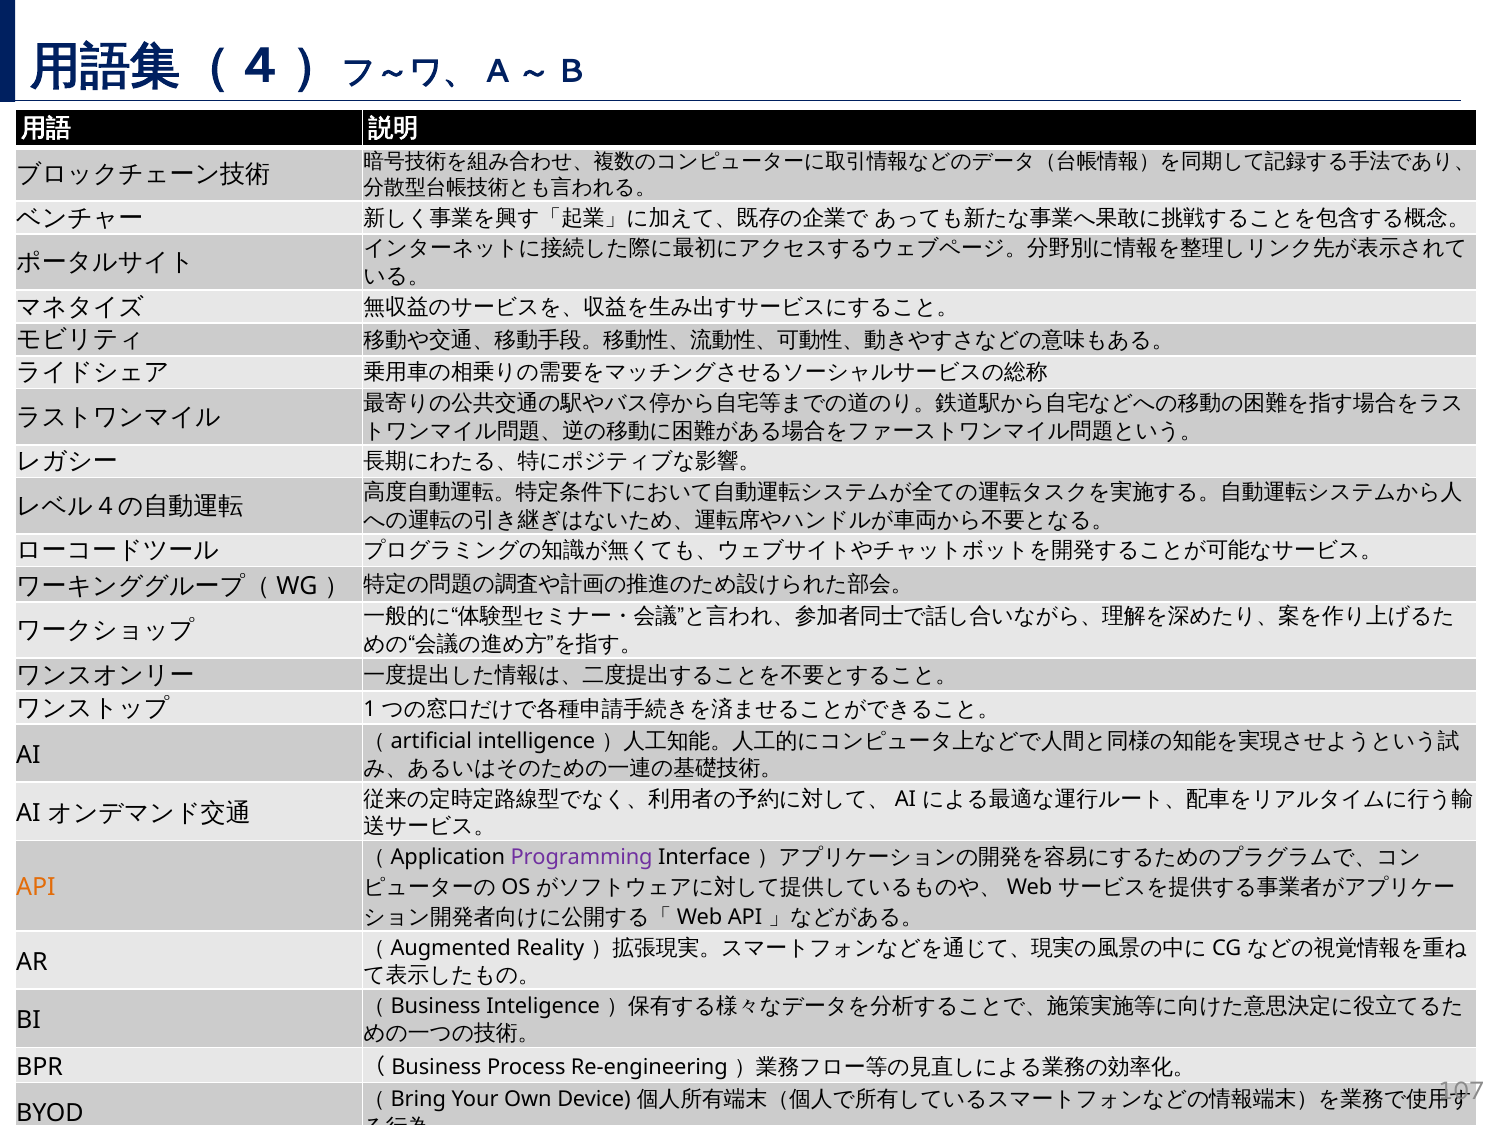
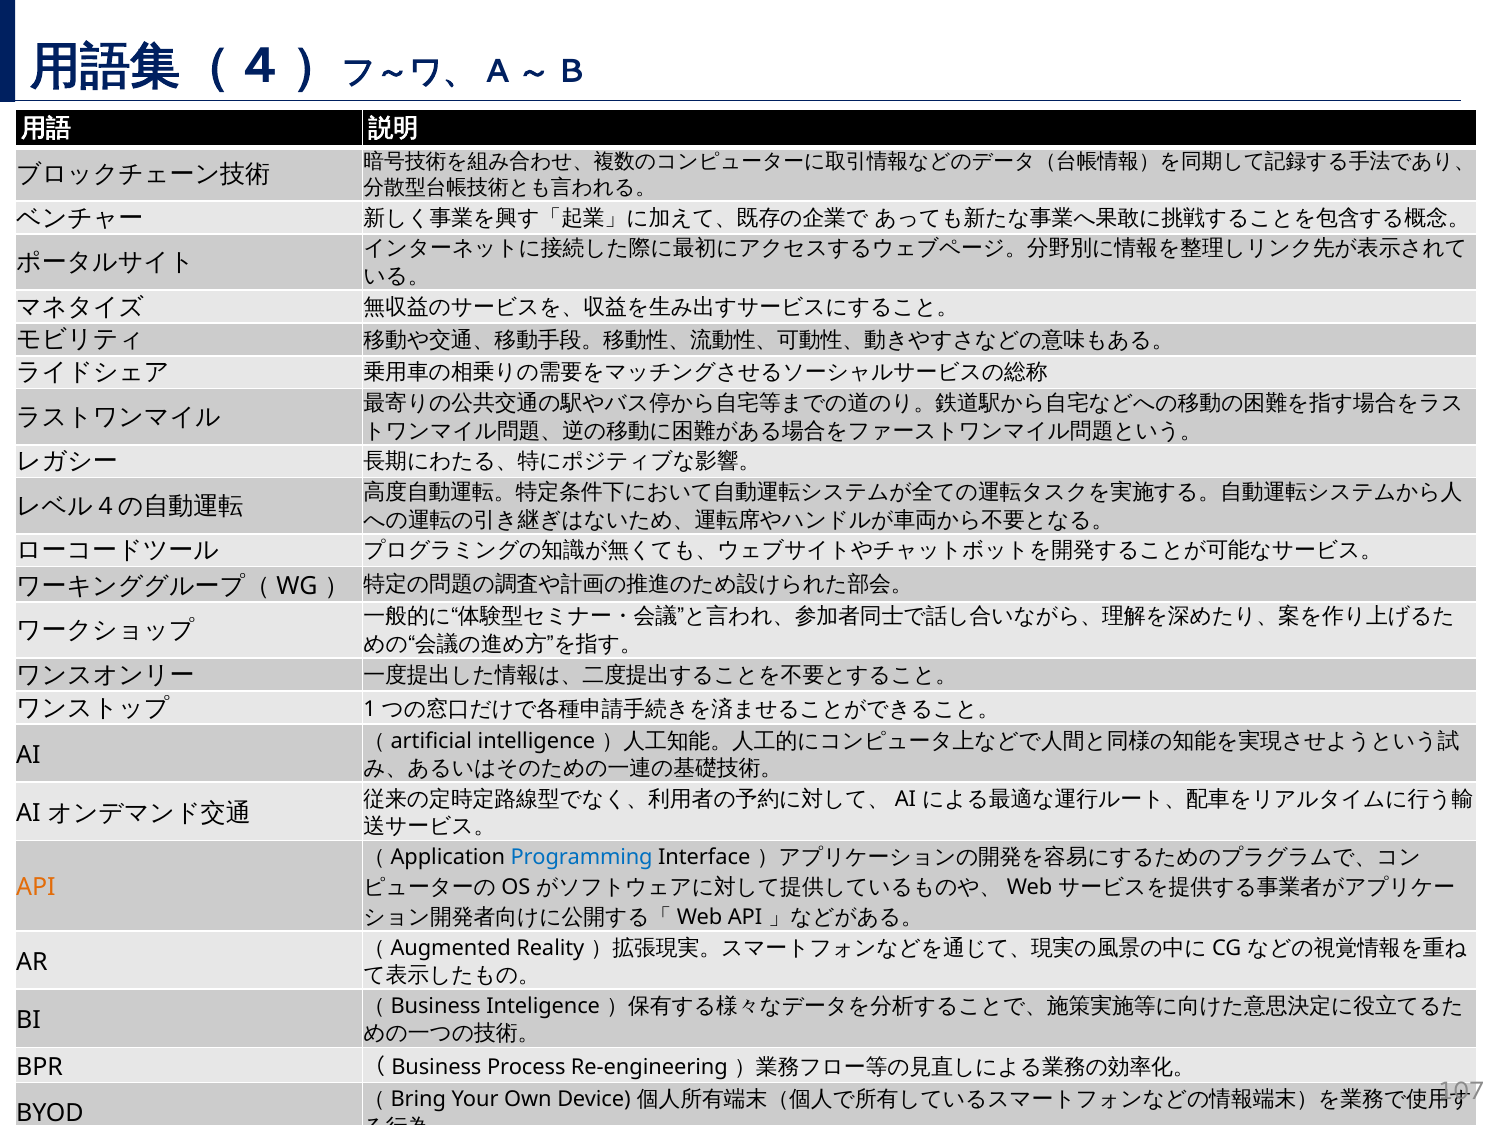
Programming colour: purple -> blue (582, 858)
